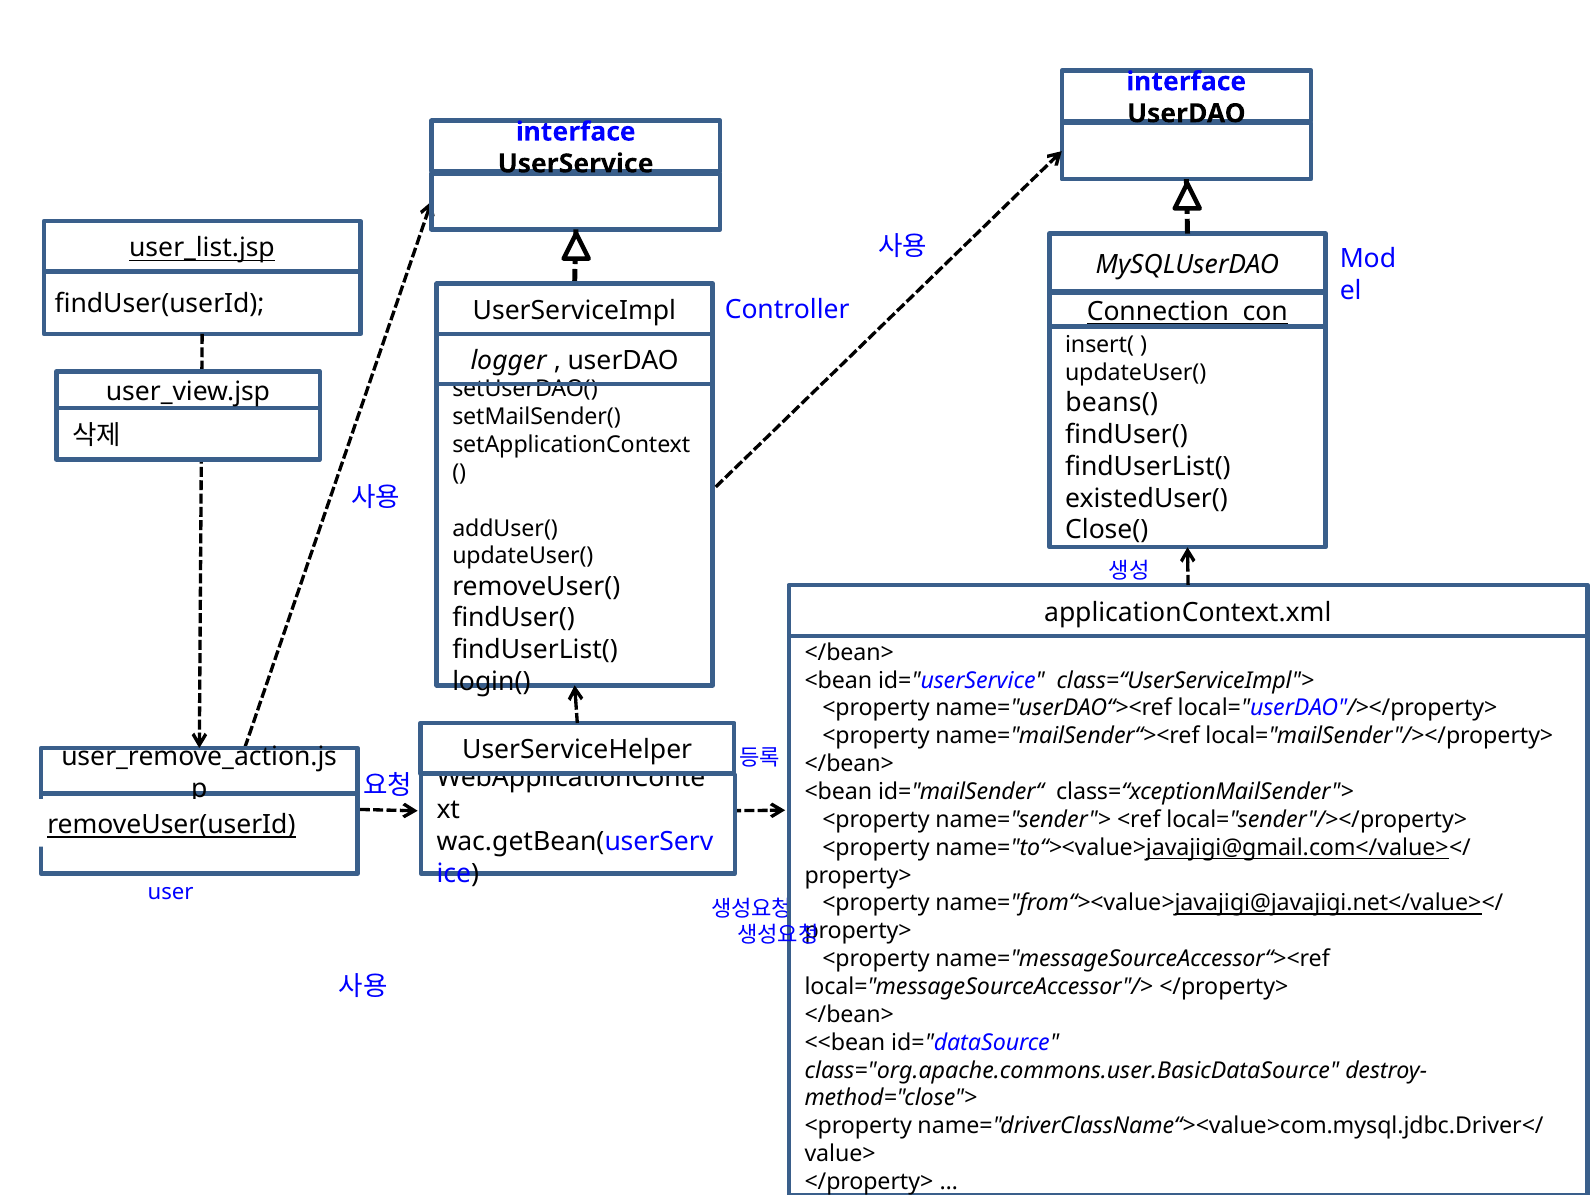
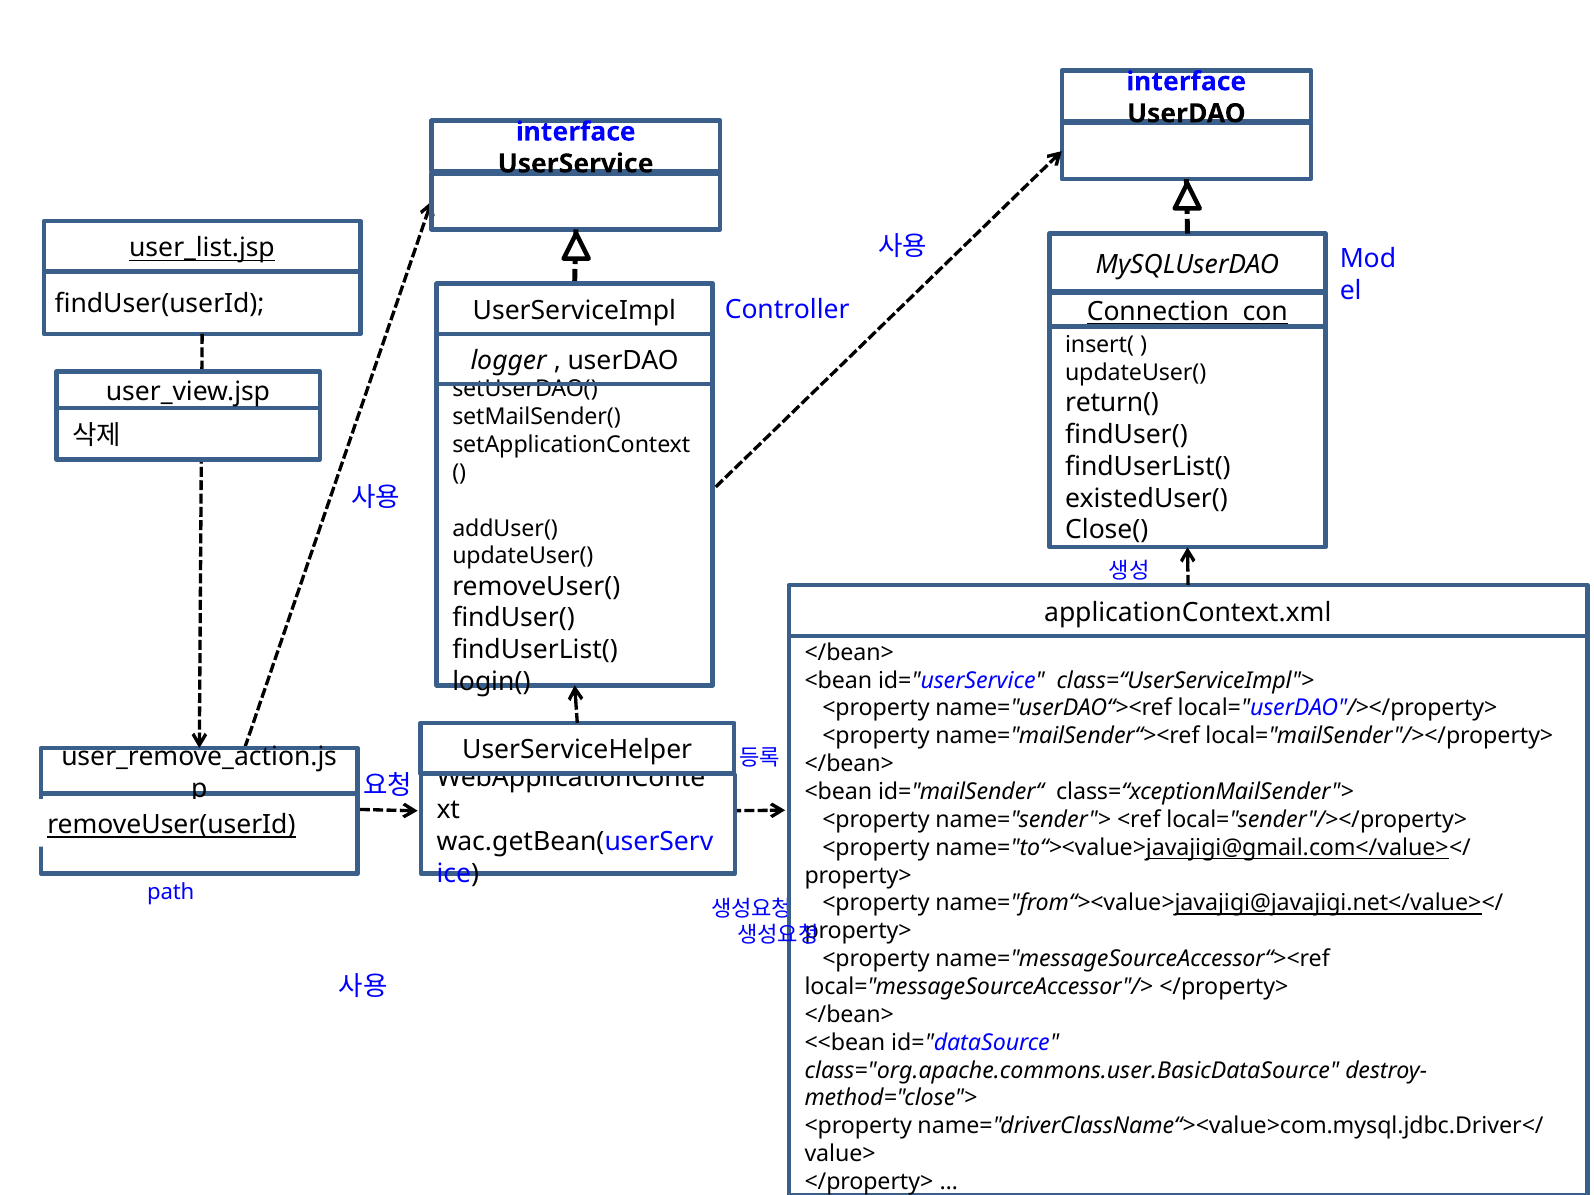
beans(: beans( -> return( (1112, 403)
user: user -> path (171, 893)
